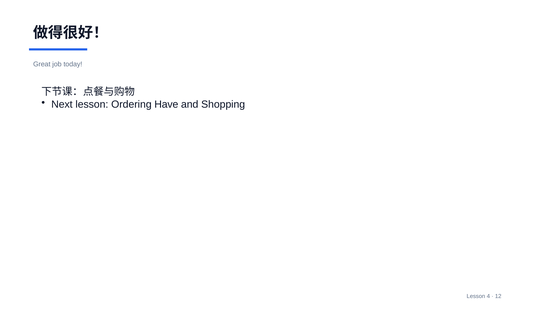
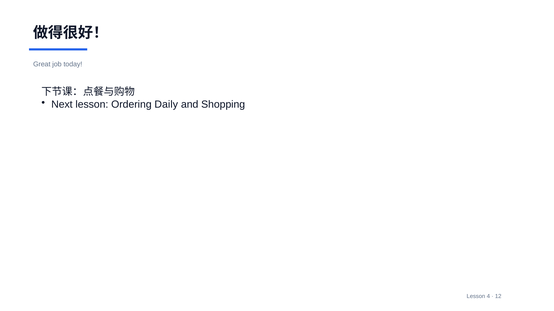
Have: Have -> Daily (166, 105)
